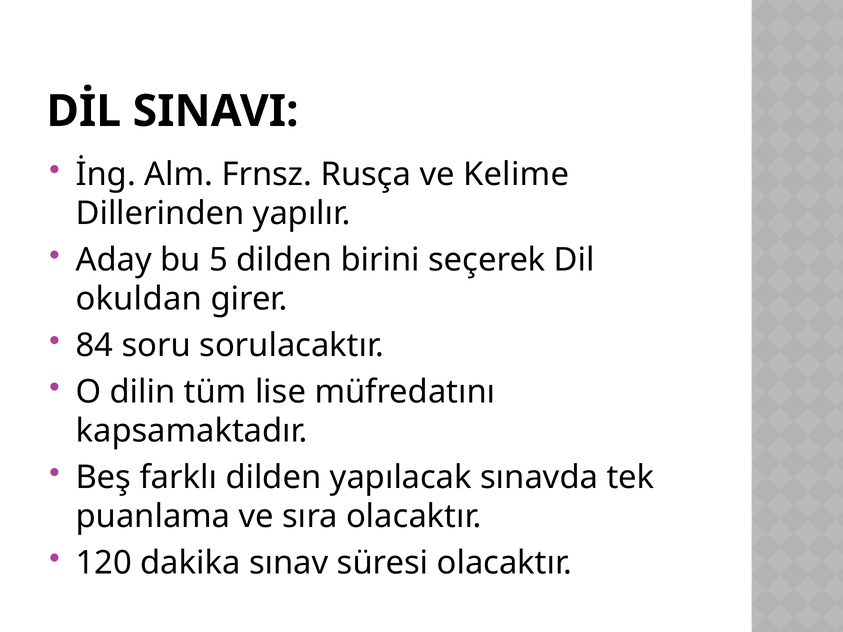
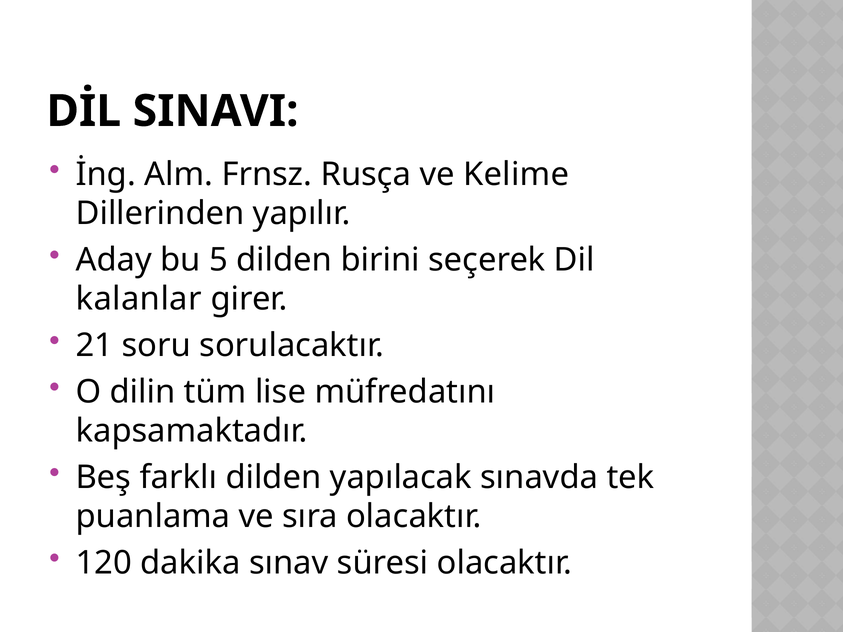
okuldan: okuldan -> kalanlar (139, 299)
84: 84 -> 21 (94, 346)
